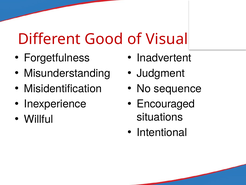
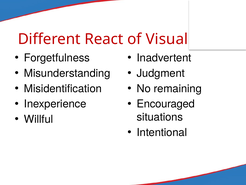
Good: Good -> React (104, 39)
sequence: sequence -> remaining (178, 88)
